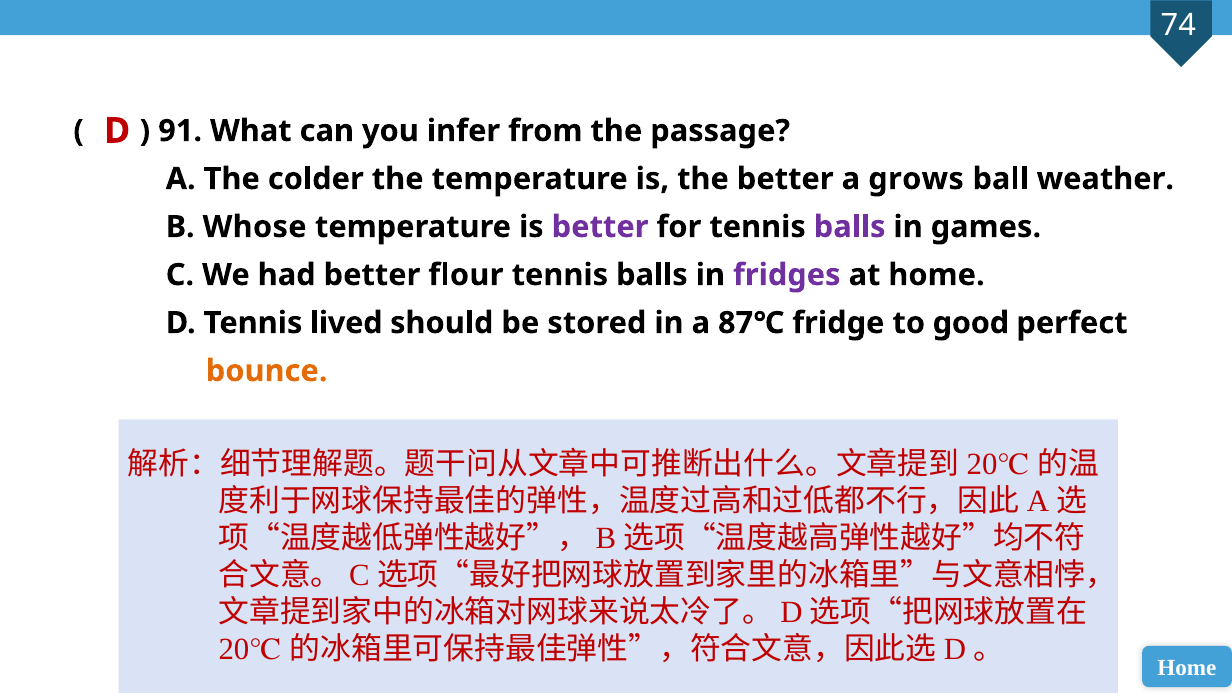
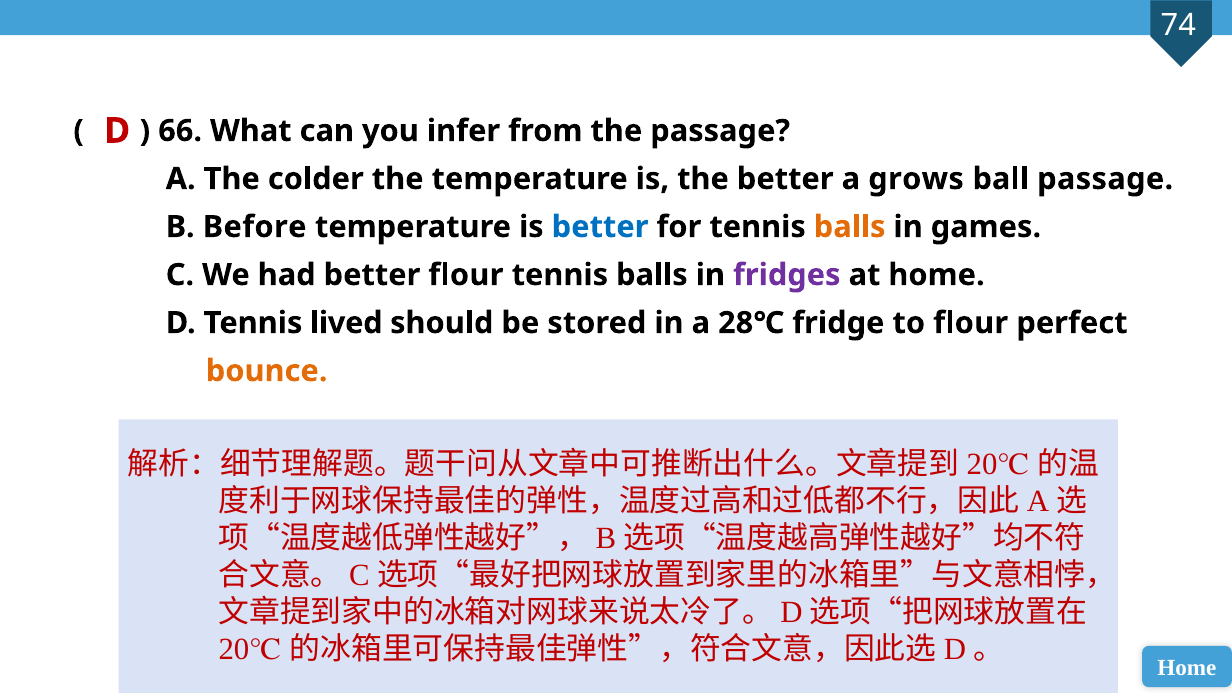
91: 91 -> 66 (180, 131)
ball weather: weather -> passage (1105, 179)
Whose: Whose -> Before (255, 227)
better colour: purple -> blue (600, 227)
balls colour: purple -> orange (850, 227)
87℃: 87℃ -> 28℃ (751, 323)
to good: good -> flour (971, 323)
